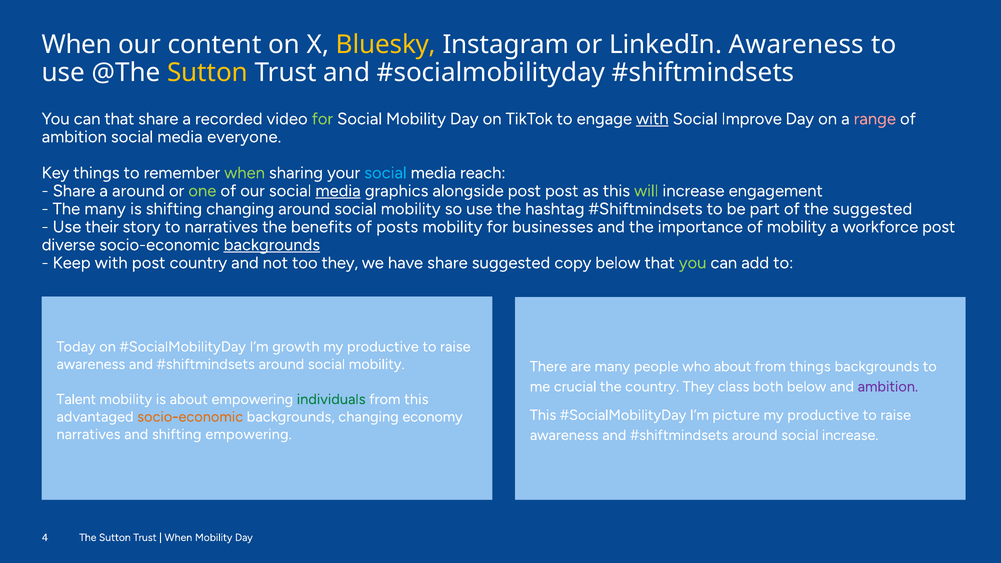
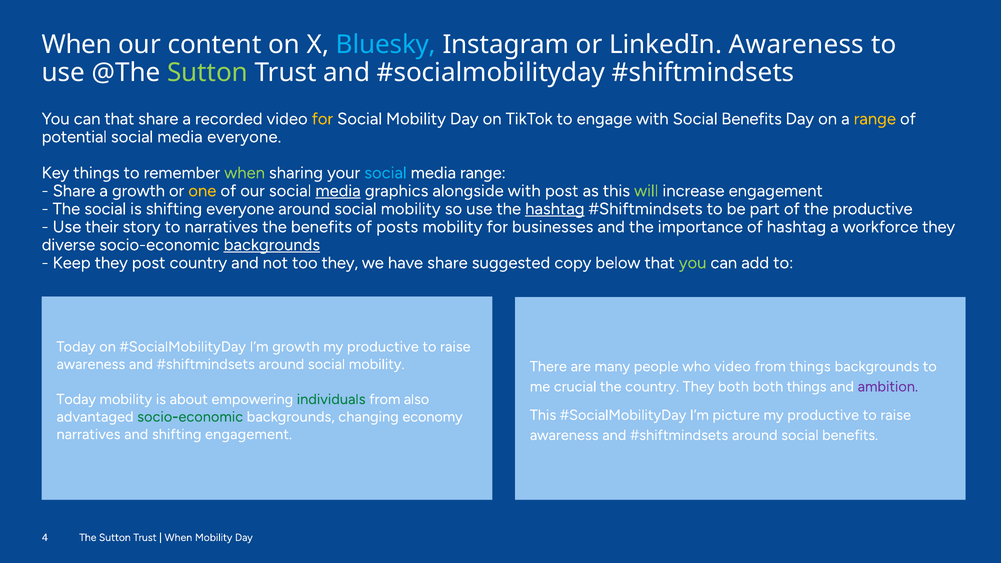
Bluesky colour: yellow -> light blue (386, 45)
Sutton colour: yellow -> light green (208, 73)
for colour: light green -> yellow (322, 119)
with underline: present -> none (652, 119)
Improve: Improve -> Benefits (752, 119)
range colour: pink -> yellow (875, 119)
ambition: ambition -> potential (74, 137)
media reach: reach -> range (483, 173)
a around: around -> growth (138, 191)
one colour: light green -> yellow (202, 191)
alongside post: post -> with (524, 191)
The many: many -> social (105, 209)
shifting changing: changing -> everyone (240, 209)
hashtag underline: none -> present (555, 209)
the suggested: suggested -> productive (873, 209)
of mobility: mobility -> hashtag (796, 227)
workforce post: post -> they (939, 227)
Keep with: with -> they (111, 263)
who about: about -> video (732, 366)
They class: class -> both (733, 387)
both below: below -> things (807, 387)
Talent: Talent -> Today (76, 399)
from this: this -> also (416, 399)
socio-economic colour: orange -> green (190, 417)
shifting empowering: empowering -> engagement (249, 434)
around social increase: increase -> benefits (850, 435)
